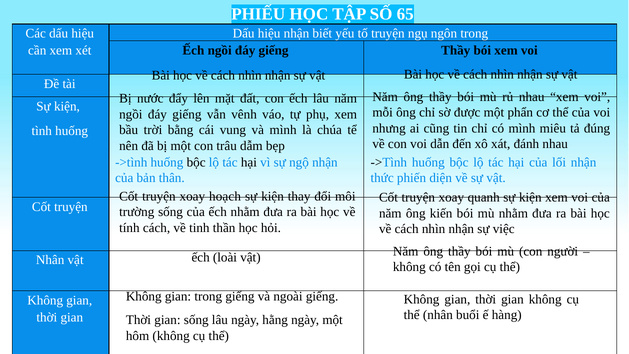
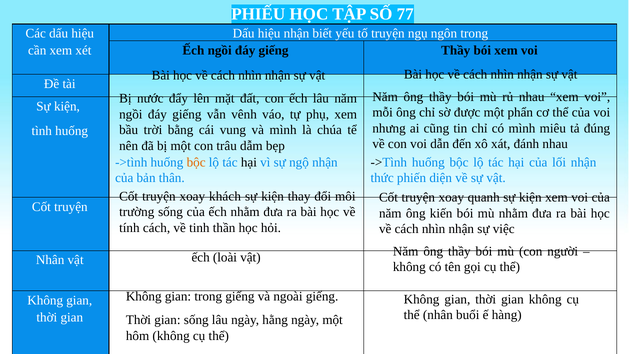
65: 65 -> 77 (405, 14)
bộc colour: black -> orange (196, 162)
hoạch: hoạch -> khách (225, 196)
